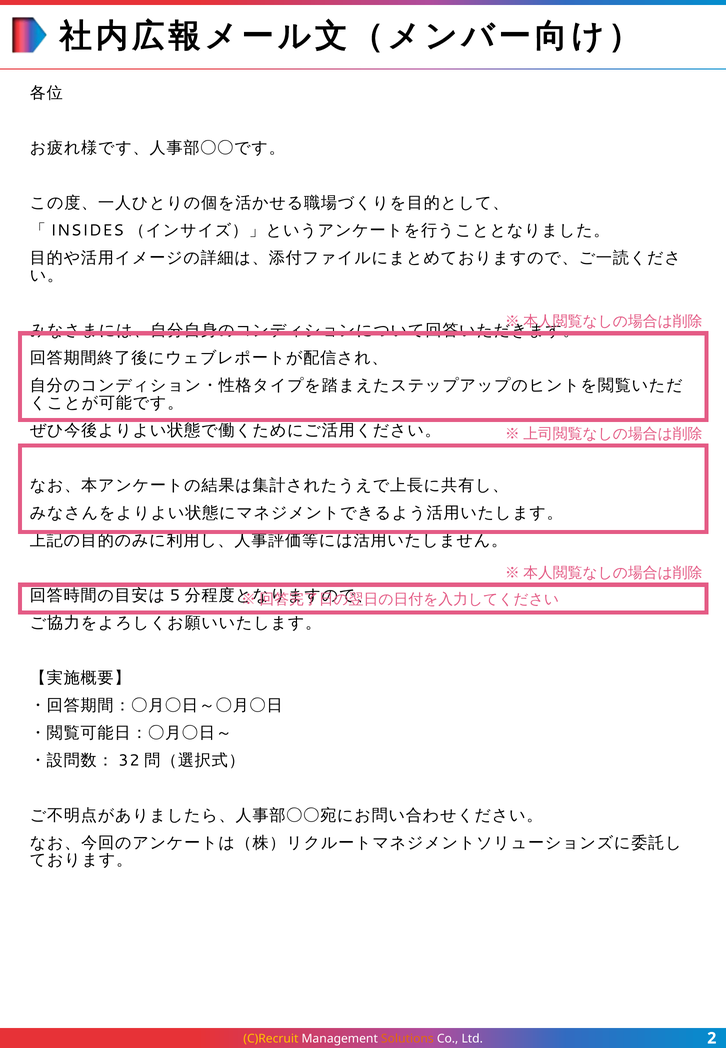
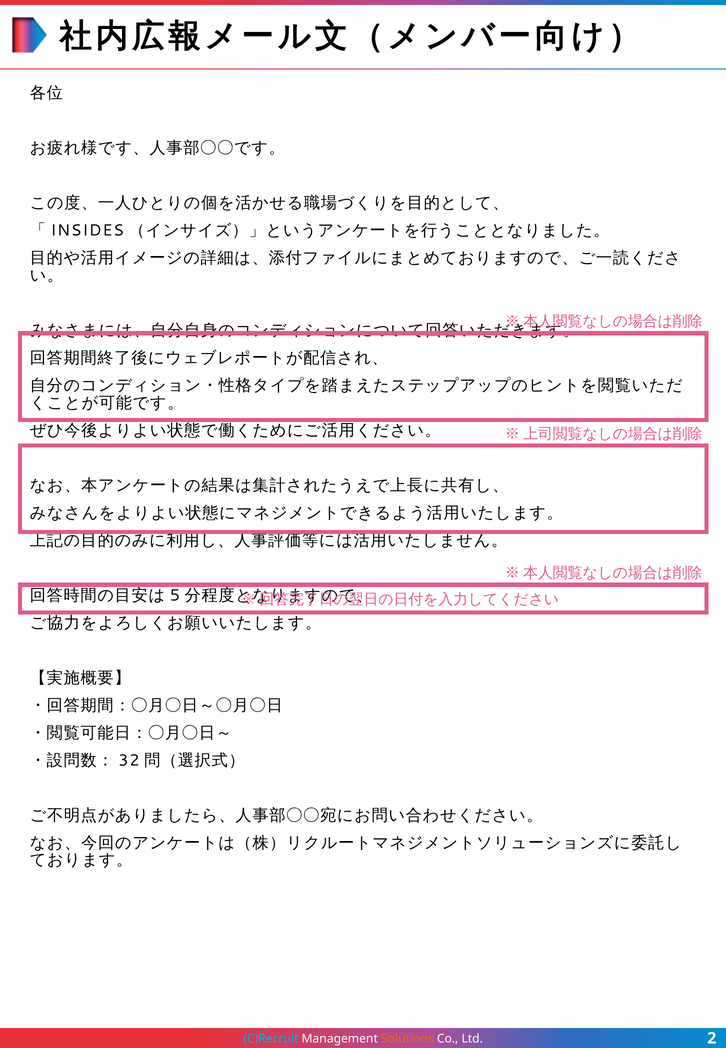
C)Recruit colour: yellow -> light blue (271, 1040)
